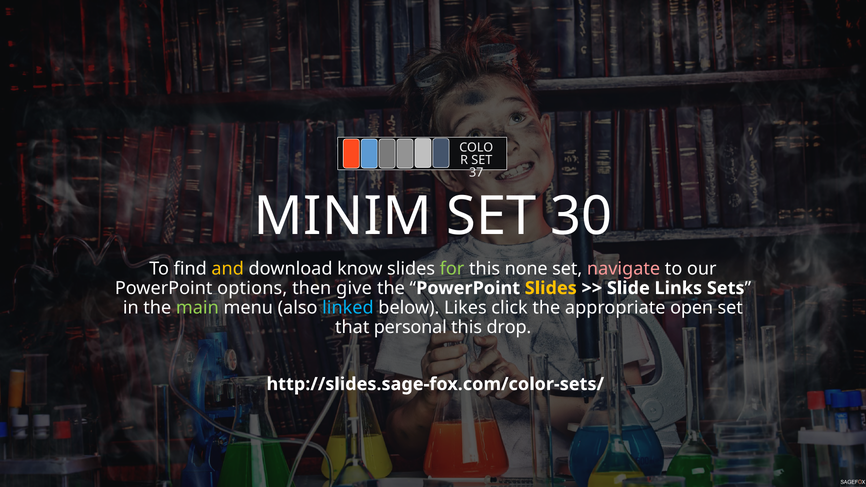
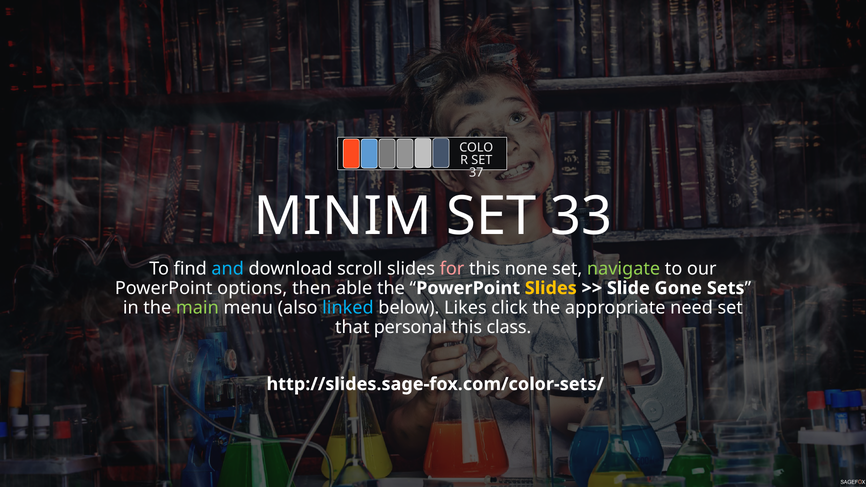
30: 30 -> 33 (581, 216)
and colour: yellow -> light blue (228, 269)
know: know -> scroll (360, 269)
for colour: light green -> pink (452, 269)
navigate colour: pink -> light green (624, 269)
give: give -> able (354, 288)
Links: Links -> Gone (678, 288)
open: open -> need (692, 308)
drop: drop -> class (509, 327)
